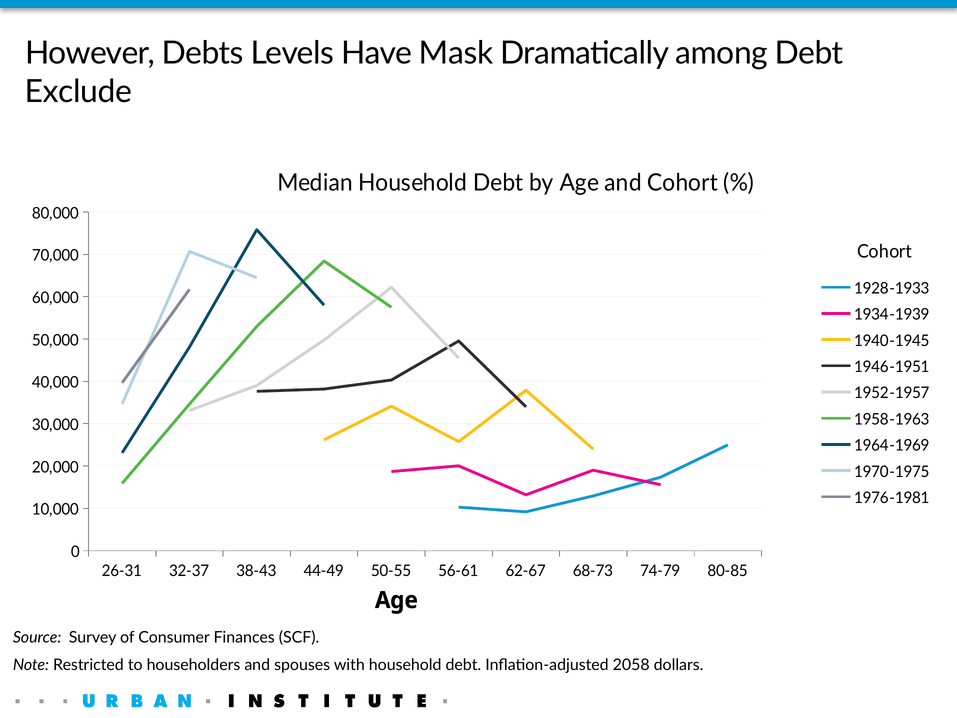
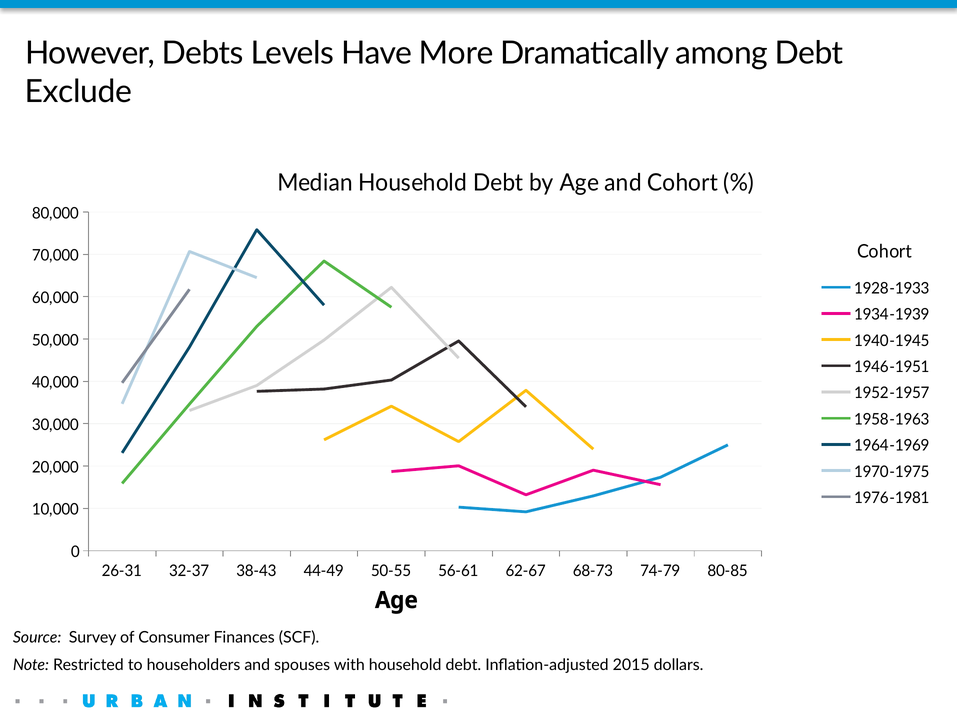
Mask: Mask -> More (456, 53)
2058: 2058 -> 2015 (631, 665)
